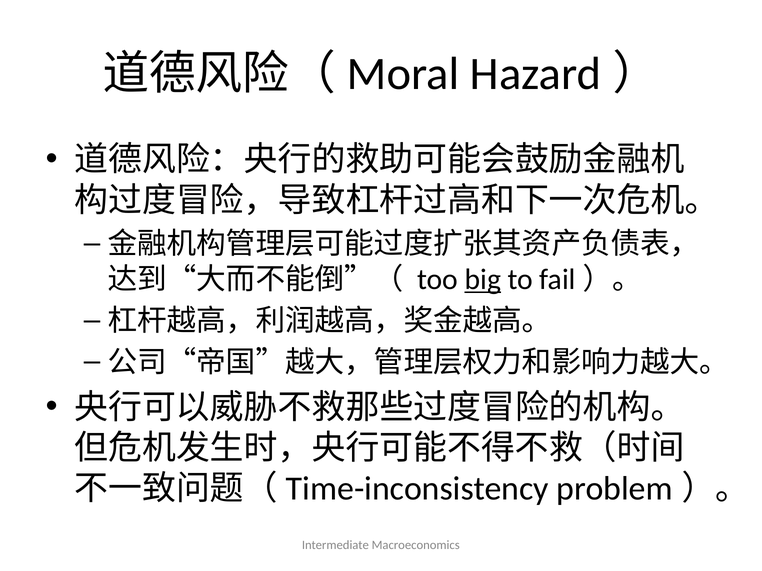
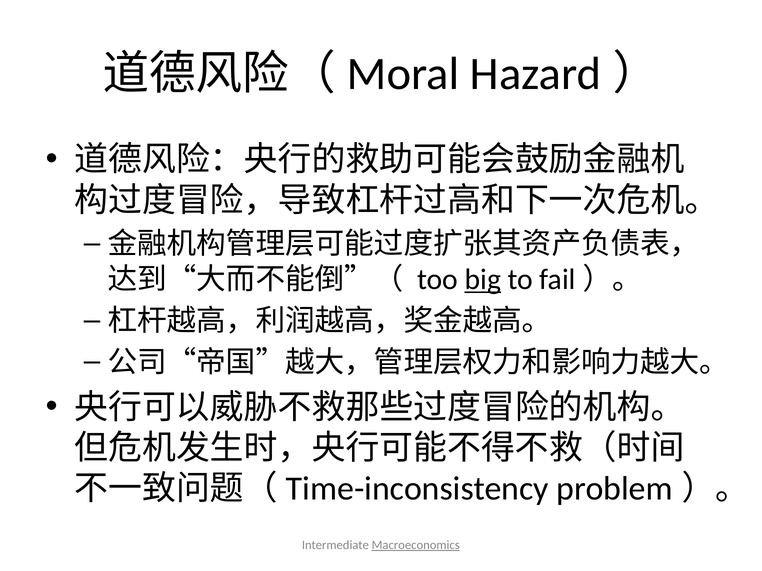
Macroeconomics underline: none -> present (416, 546)
